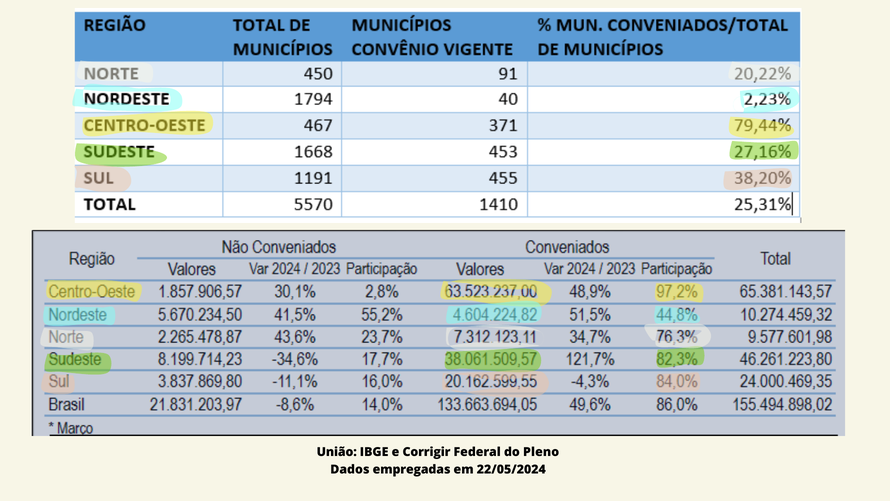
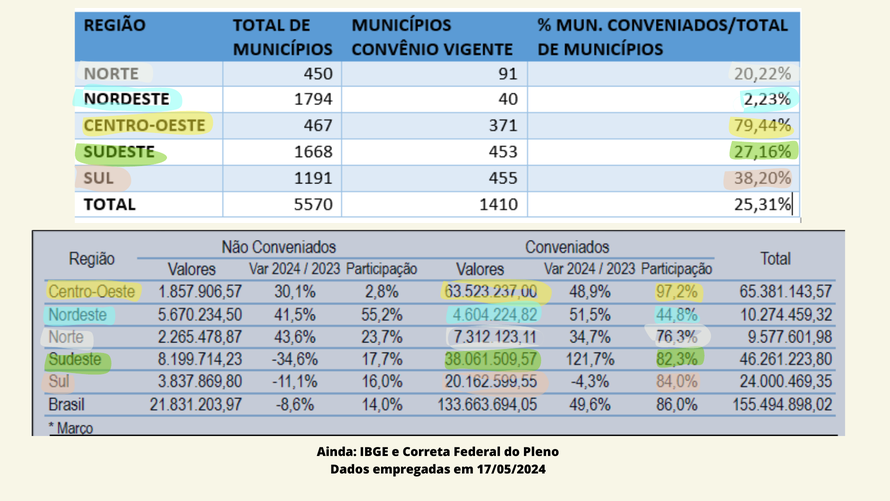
União: União -> Ainda (337, 452)
Corrigir: Corrigir -> Correta (426, 452)
22/05/2024: 22/05/2024 -> 17/05/2024 (511, 469)
